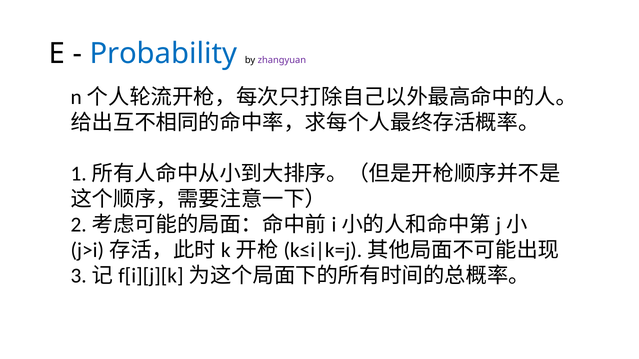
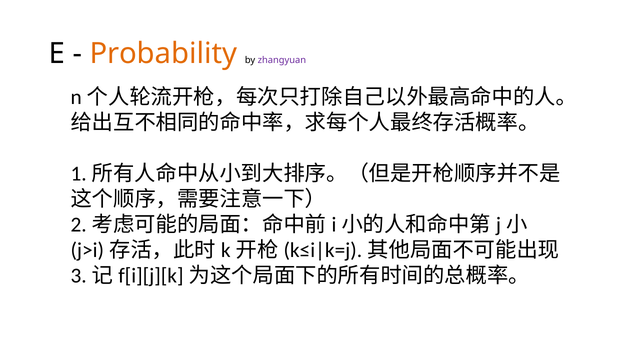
Probability colour: blue -> orange (163, 54)
